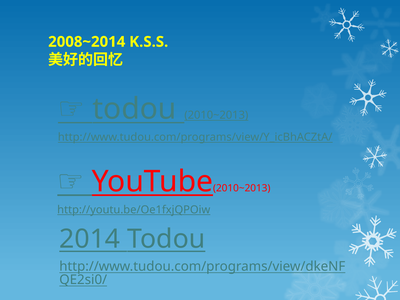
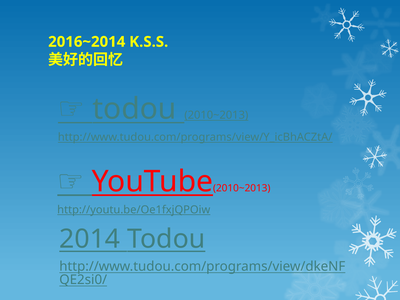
2008~2014: 2008~2014 -> 2016~2014 (87, 42)
